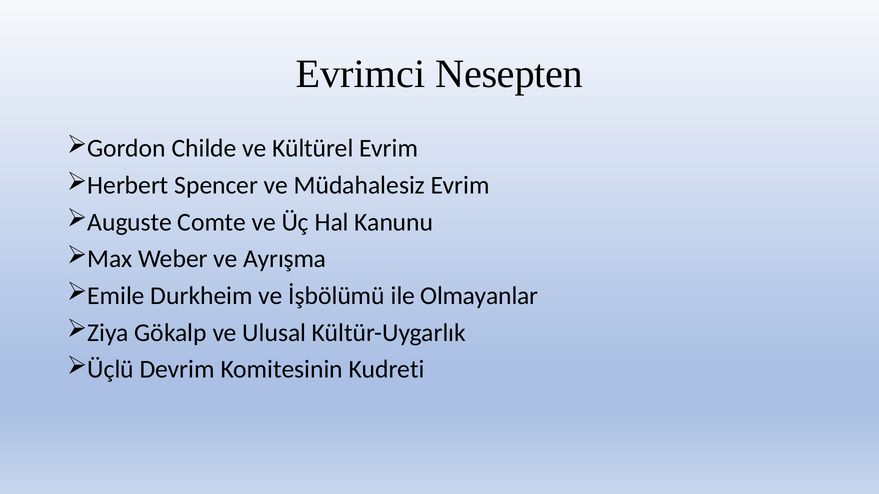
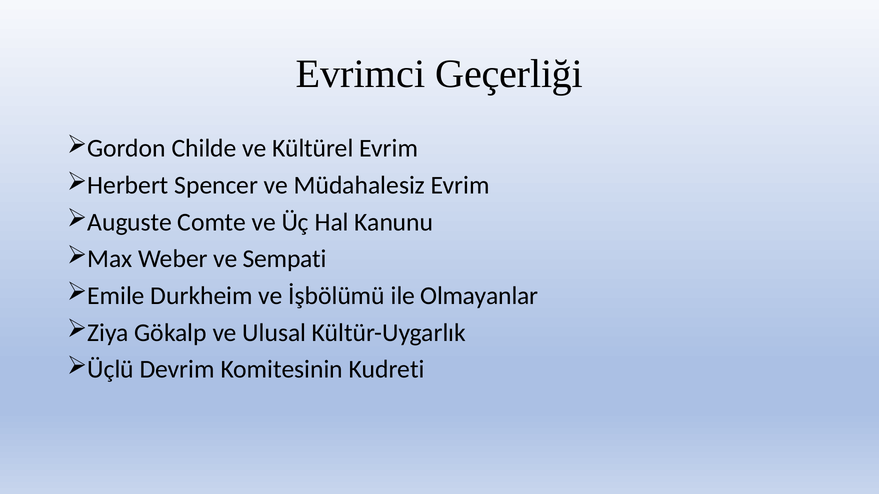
Nesepten: Nesepten -> Geçerliği (509, 74)
Ayrışma: Ayrışma -> Sempati (285, 259)
